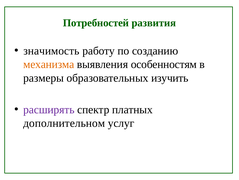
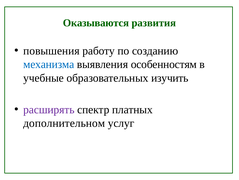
Потребностей: Потребностей -> Оказываются (96, 23)
значимость: значимость -> повышения (51, 51)
механизма colour: orange -> blue (49, 64)
размеры: размеры -> учебные (44, 78)
